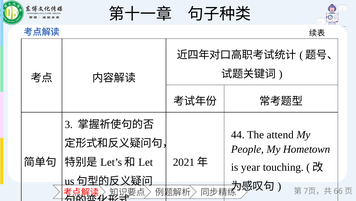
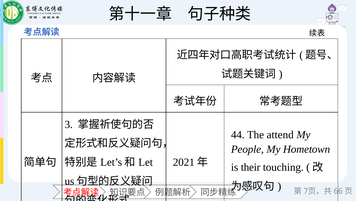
year: year -> their (251, 167)
